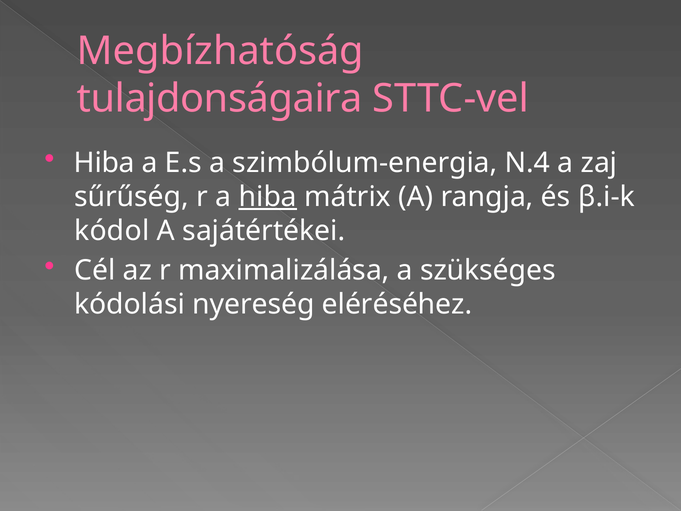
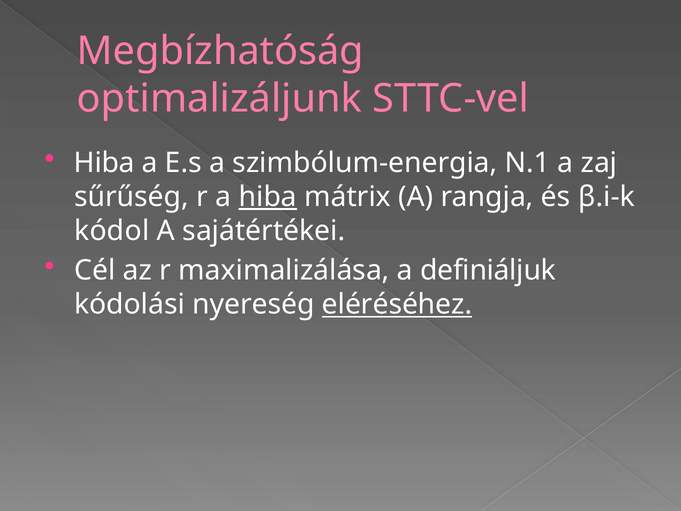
tulajdonságaira: tulajdonságaira -> optimalizáljunk (219, 99)
N.4: N.4 -> N.1 (527, 163)
szükséges: szükséges -> definiáljuk (488, 270)
eléréséhez underline: none -> present (397, 304)
